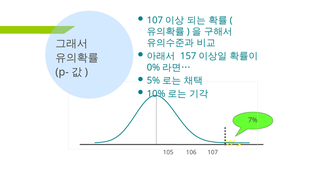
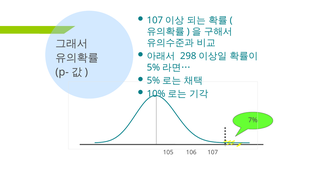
157: 157 -> 298 (188, 56)
0%: 0% -> 5% (153, 67)
